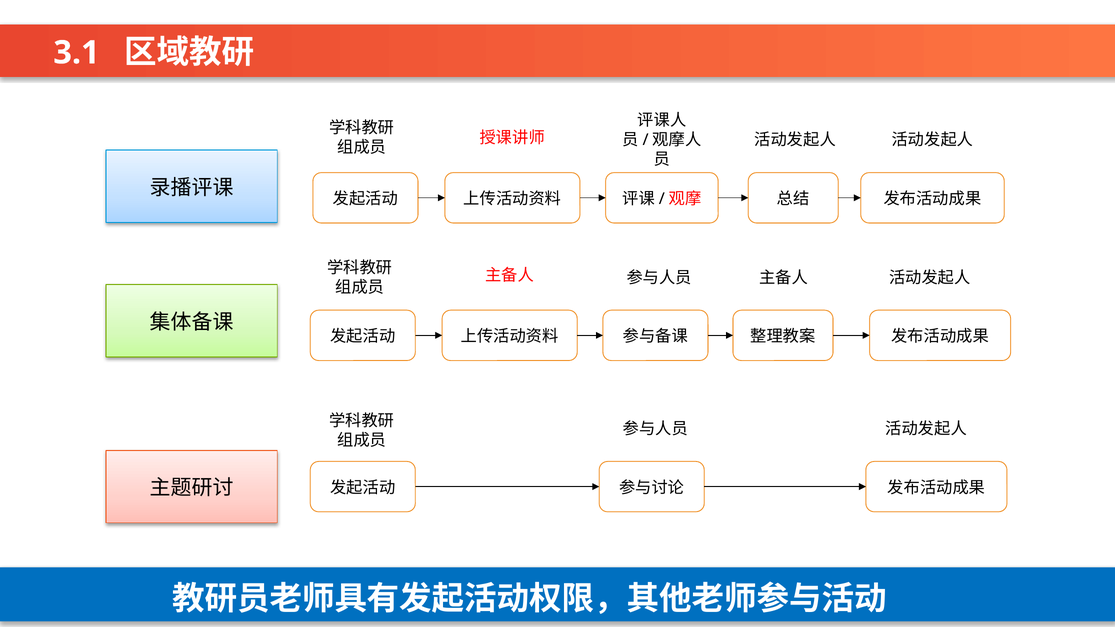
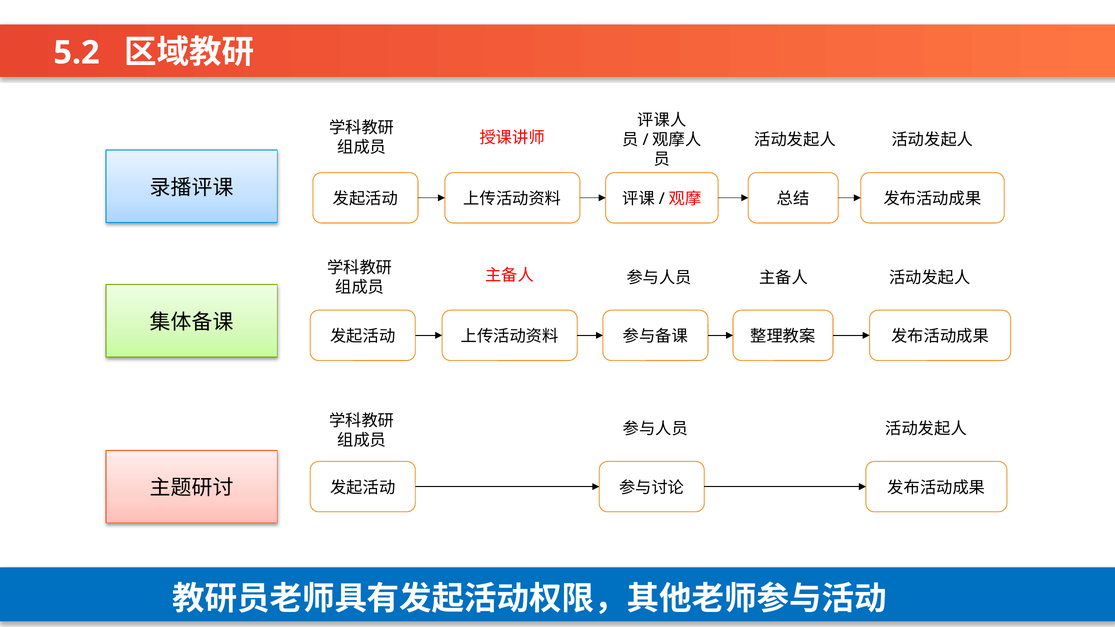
3.1: 3.1 -> 5.2 (76, 53)
